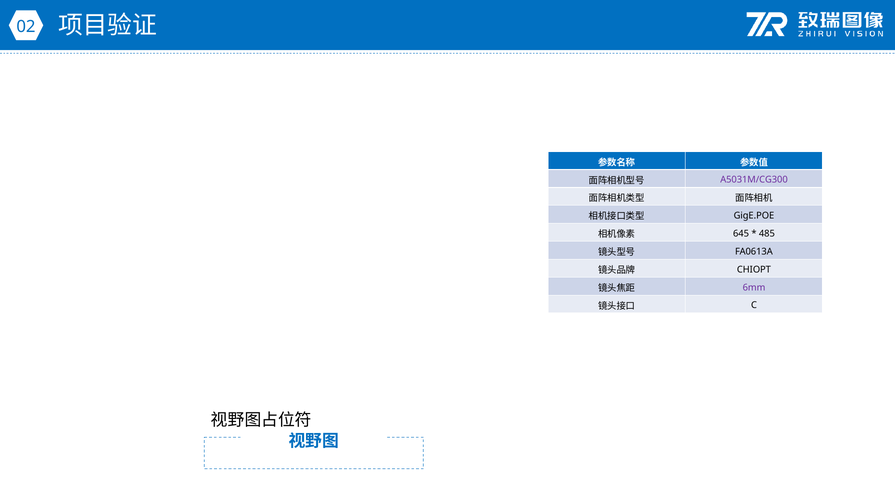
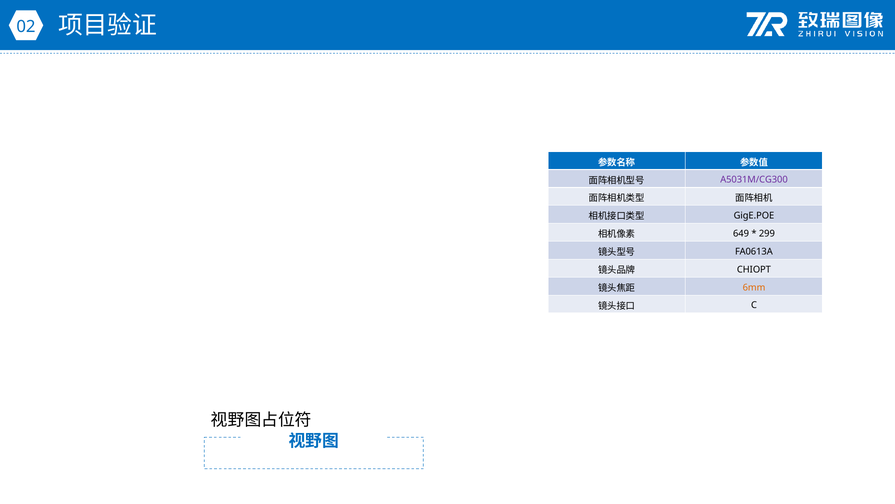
645: 645 -> 649 (741, 233)
485: 485 -> 299 (767, 233)
6mm colour: purple -> orange (754, 287)
